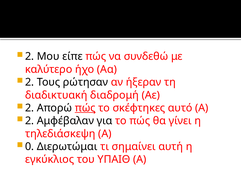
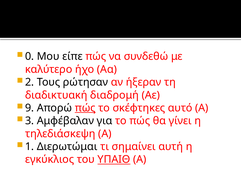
2: 2 -> 0 (30, 56)
2: 2 -> 9 (30, 108)
2: 2 -> 3 (30, 121)
0: 0 -> 1 (30, 146)
ΥΠΑΙΘ underline: none -> present (114, 159)
